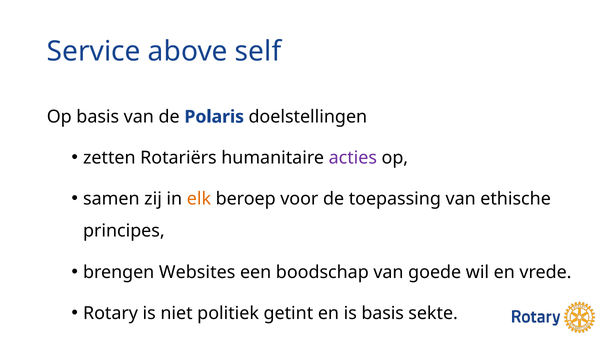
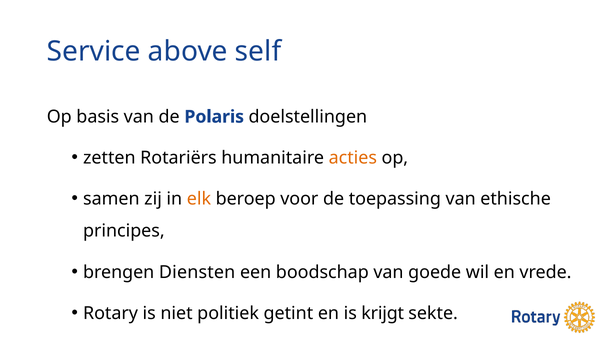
acties colour: purple -> orange (353, 158)
Websites: Websites -> Diensten (197, 272)
is basis: basis -> krijgt (383, 314)
